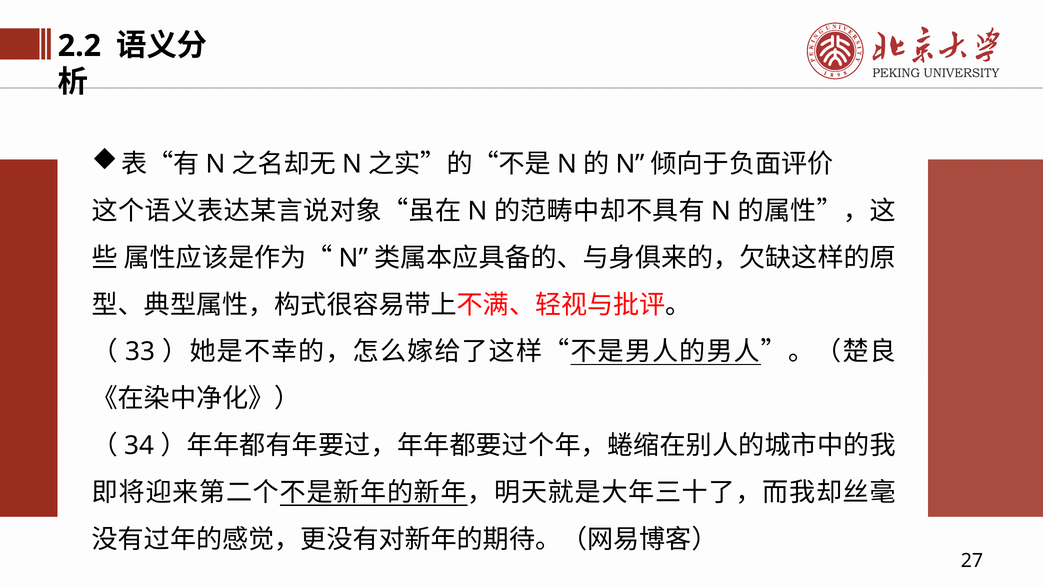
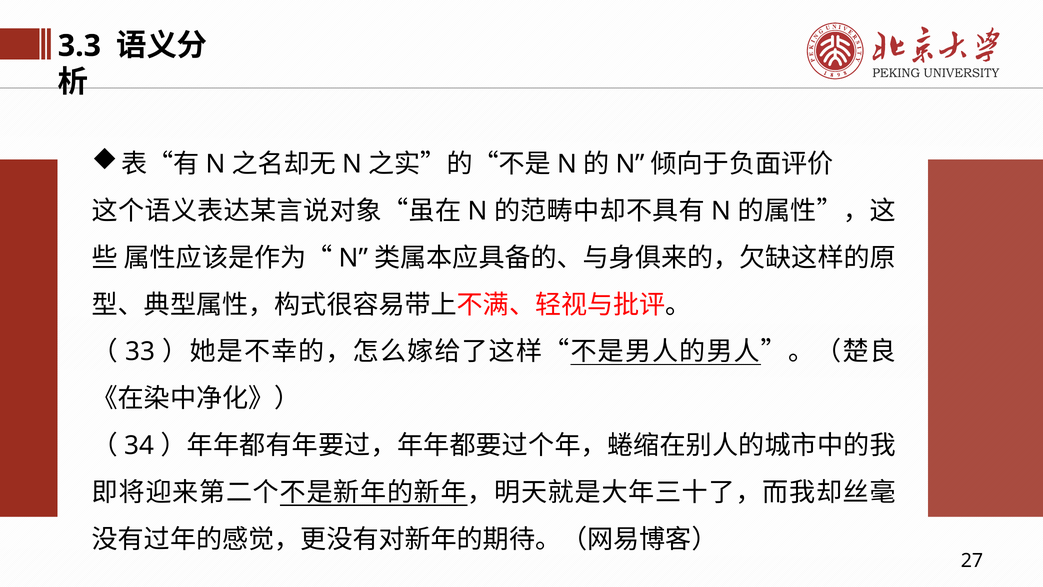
2.2: 2.2 -> 3.3 (79, 46)
